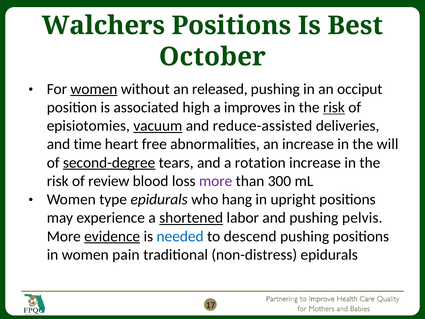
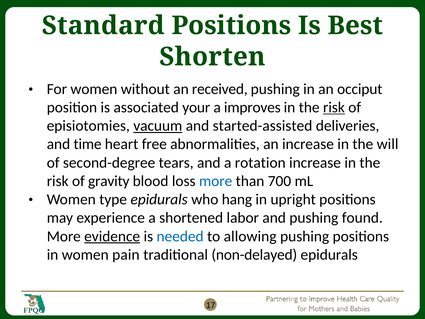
Walchers: Walchers -> Standard (103, 26)
October: October -> Shorten (212, 57)
women underline: present -> none (94, 89)
released: released -> received (220, 89)
high: high -> your (196, 107)
reduce-assisted: reduce-assisted -> started-assisted (263, 126)
second-degree underline: present -> none (109, 163)
review: review -> gravity (109, 181)
more colour: purple -> blue (216, 181)
300: 300 -> 700 (279, 181)
shortened underline: present -> none (191, 218)
pelvis: pelvis -> found (362, 218)
descend: descend -> allowing (250, 236)
non-distress: non-distress -> non-delayed (254, 255)
